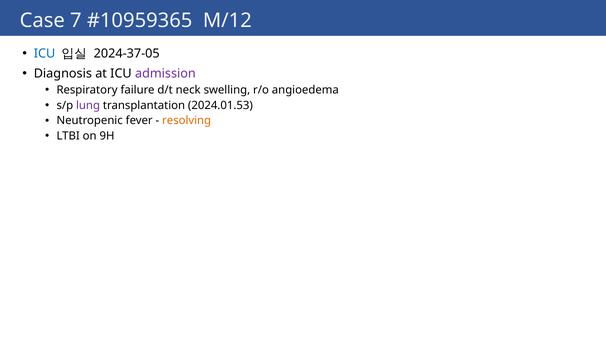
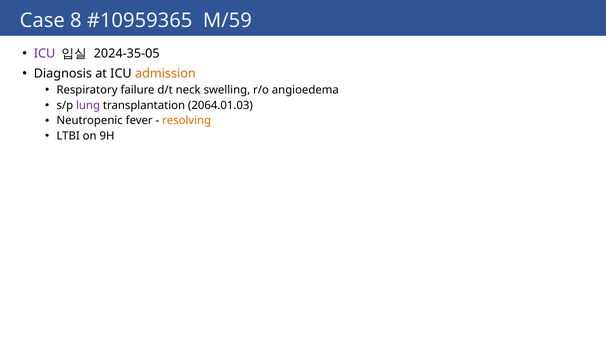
7: 7 -> 8 (76, 20)
M/12: M/12 -> M/59 (227, 20)
ICU colour: blue -> purple (45, 54)
2024-37-05: 2024-37-05 -> 2024-35-05 (127, 54)
admission colour: purple -> orange (165, 74)
2024.01.53: 2024.01.53 -> 2064.01.03 (220, 105)
